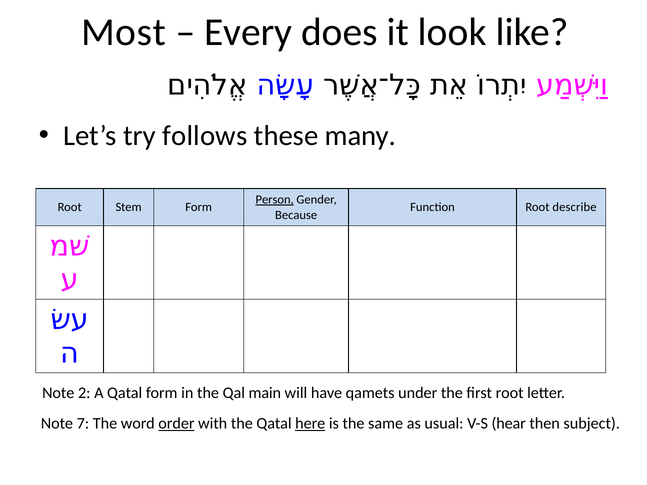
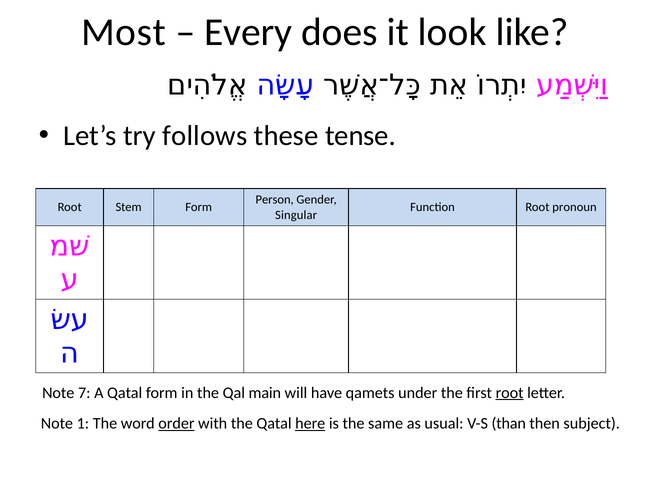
many: many -> tense (360, 136)
Person underline: present -> none (275, 200)
describe: describe -> pronoun (575, 207)
Because: Because -> Singular (296, 215)
2: 2 -> 7 (84, 393)
root underline: none -> present (510, 393)
7: 7 -> 1 (83, 424)
hear: hear -> than (509, 424)
